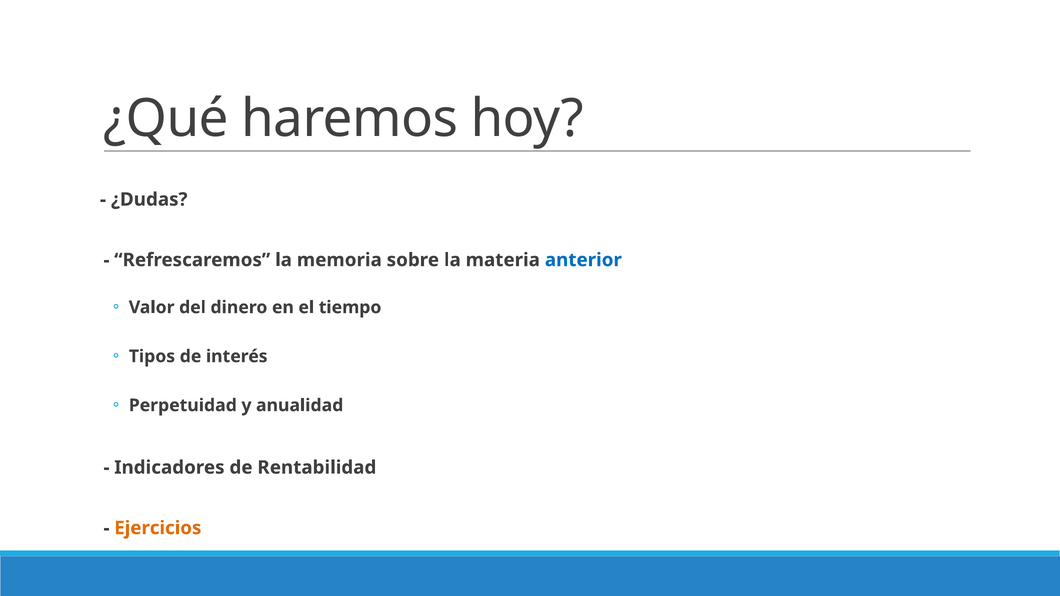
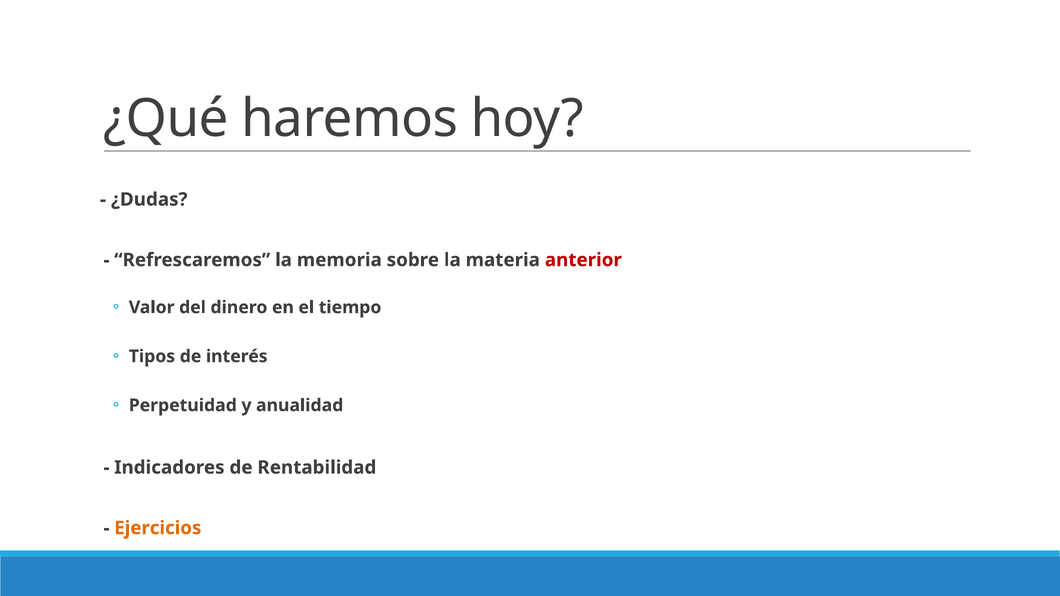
anterior colour: blue -> red (583, 260)
